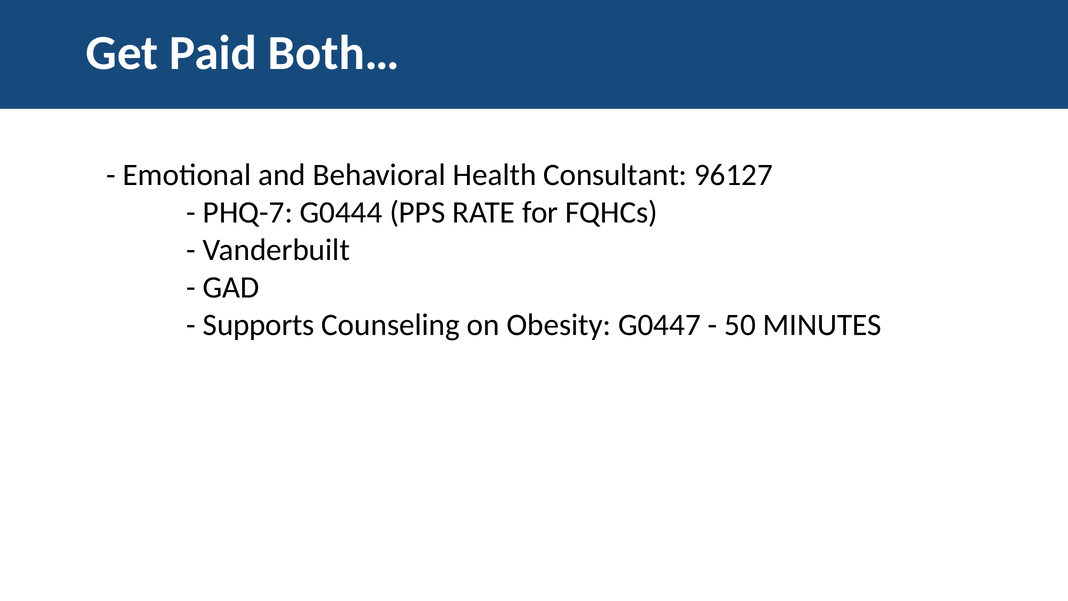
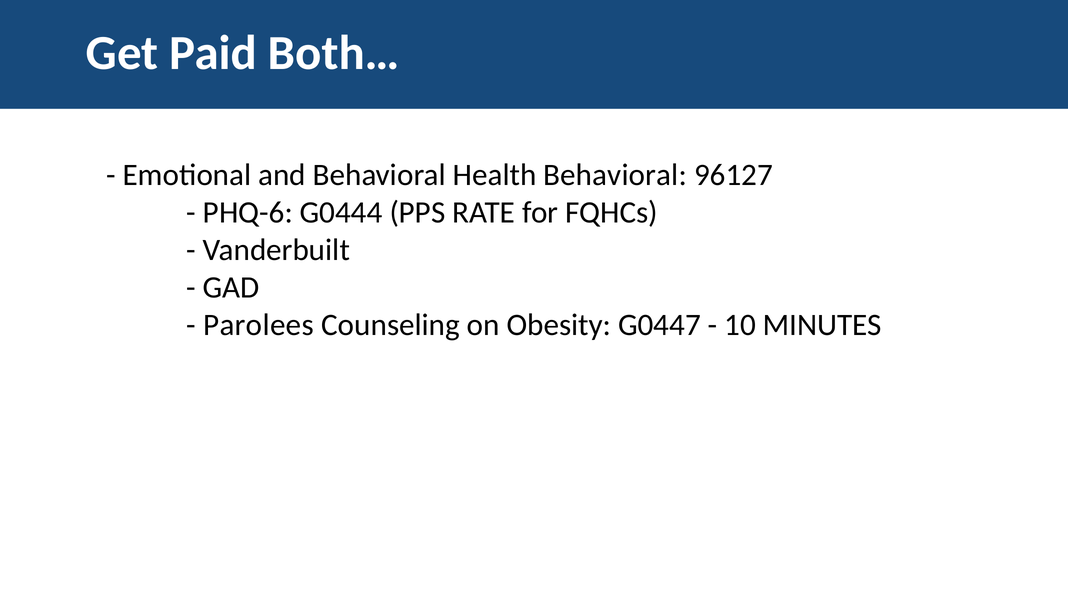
Health Consultant: Consultant -> Behavioral (615, 175)
PHQ-7: PHQ-7 -> PHQ-6 (248, 212)
Supports: Supports -> Parolees (259, 325)
50: 50 -> 10 (740, 325)
